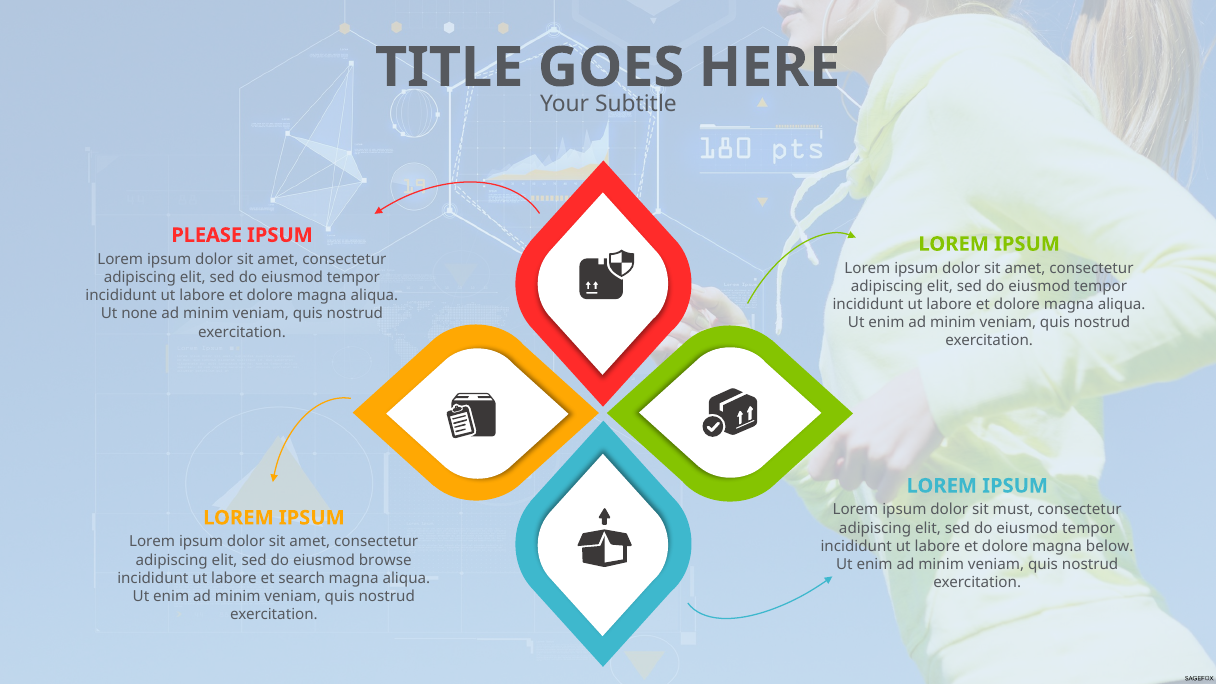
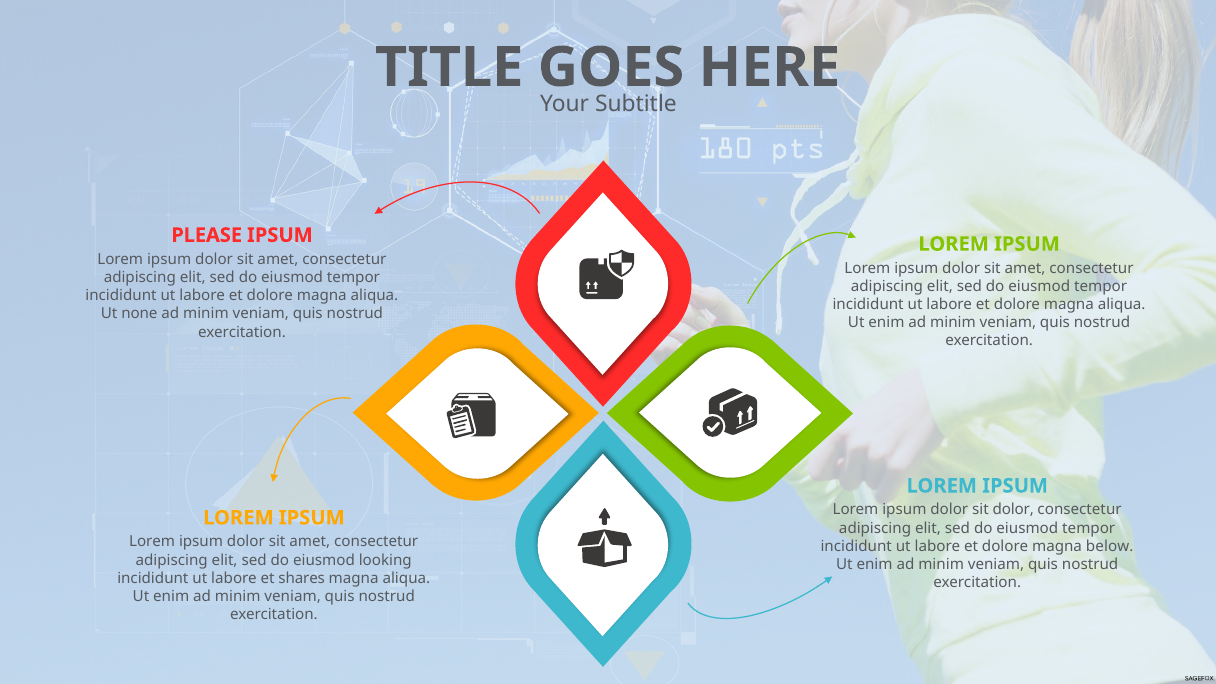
sit must: must -> dolor (1013, 510)
browse: browse -> looking (385, 560)
search: search -> shares (302, 578)
